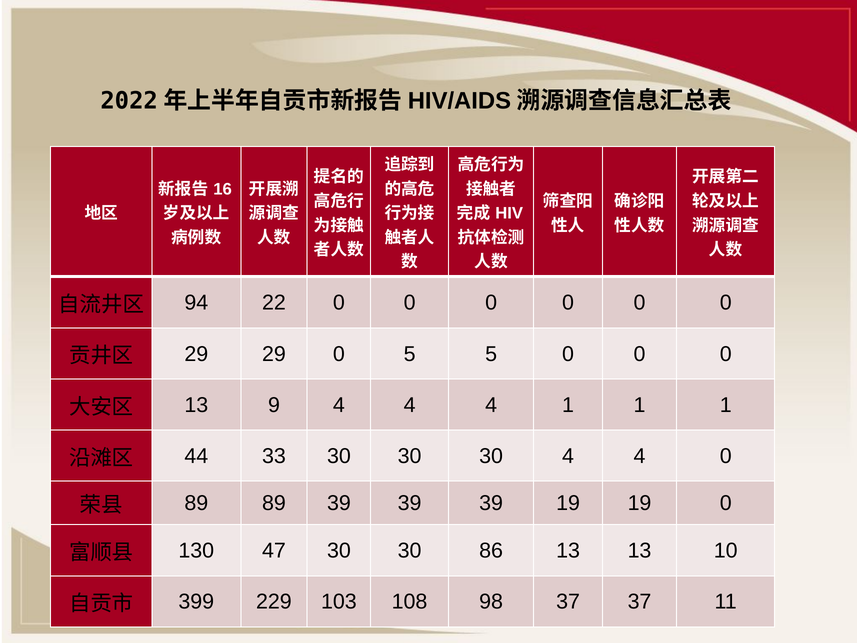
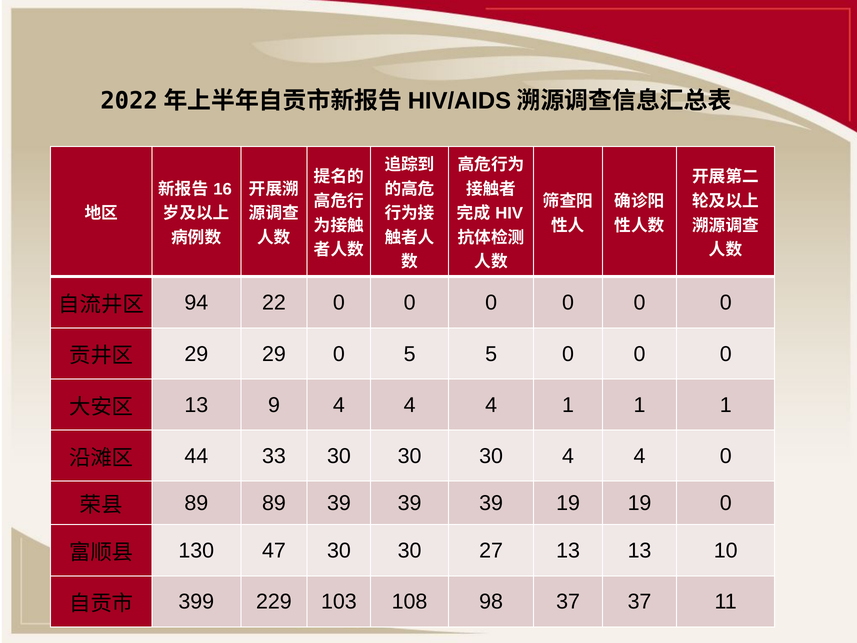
86: 86 -> 27 (491, 550)
